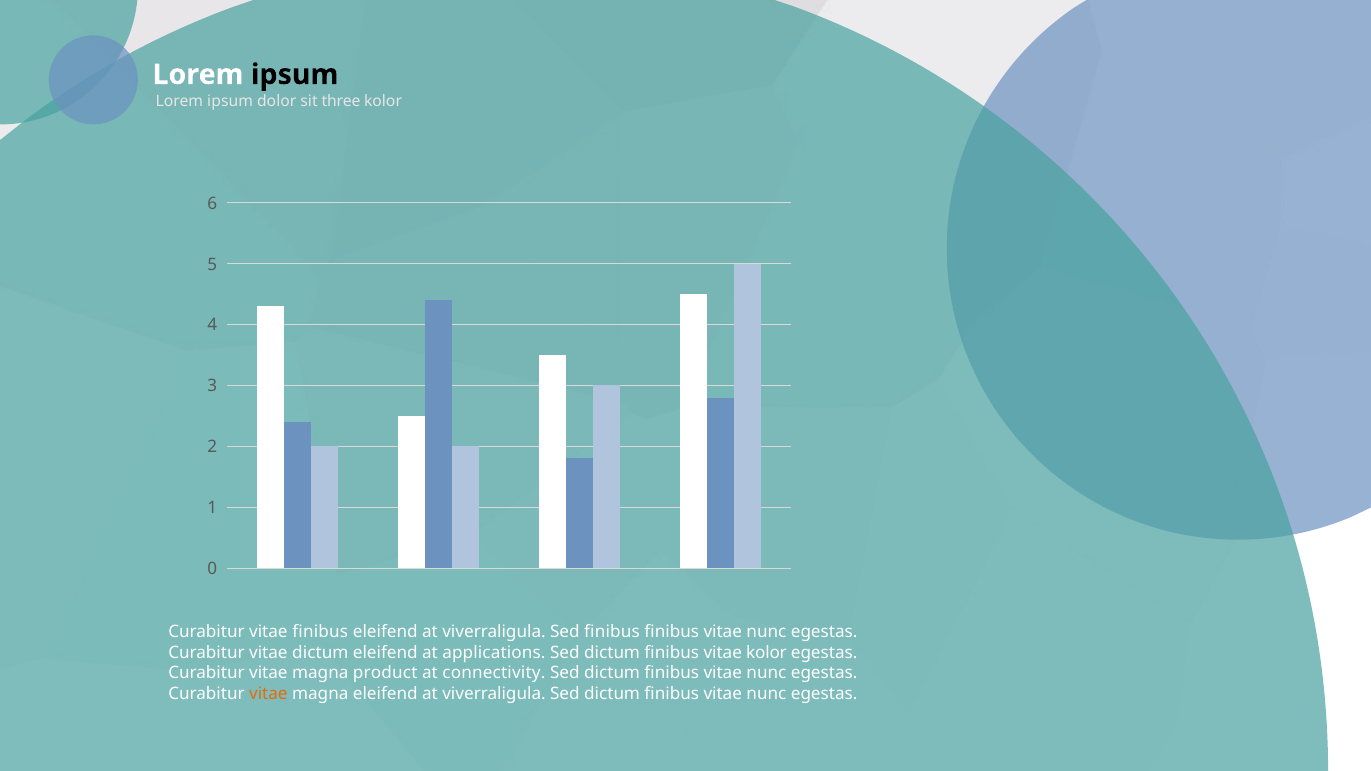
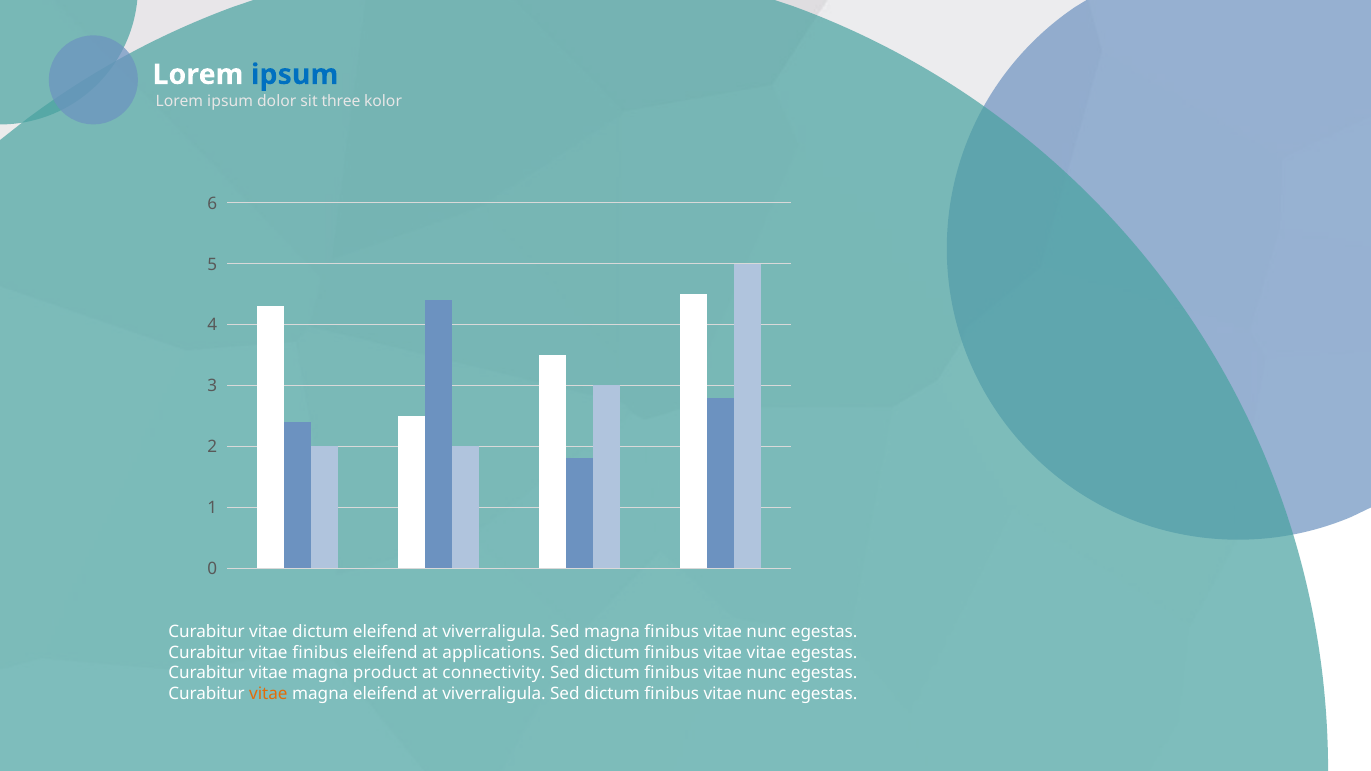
ipsum colour: black -> blue (295, 75)
vitae finibus: finibus -> dictum (320, 632)
Sed finibus: finibus -> magna (612, 632)
vitae dictum: dictum -> finibus (320, 653)
vitae kolor: kolor -> vitae (766, 653)
